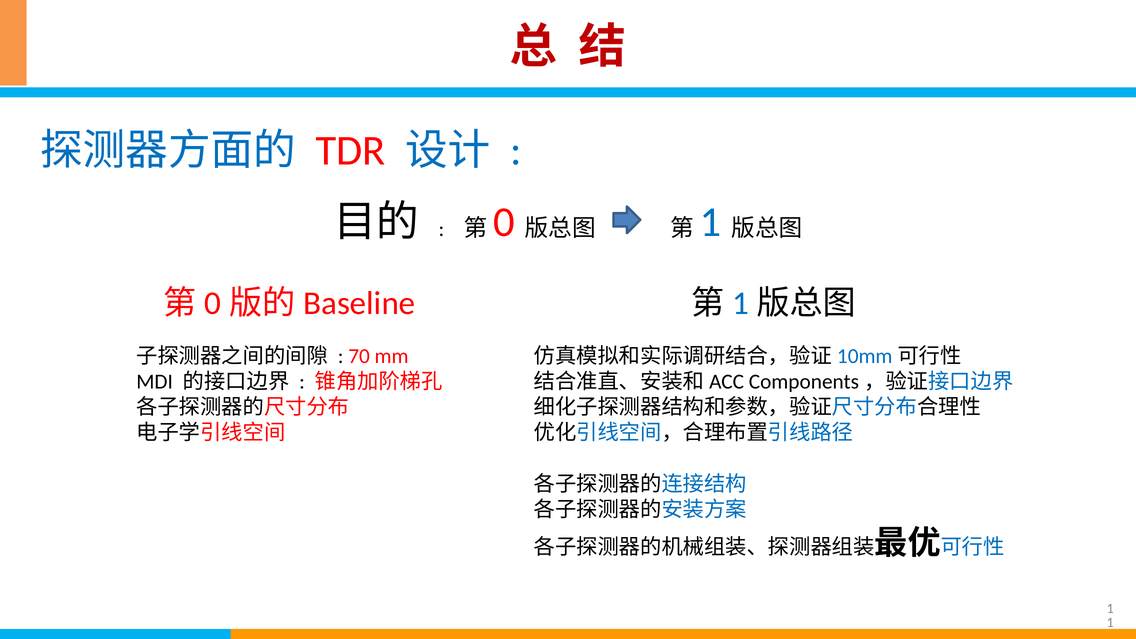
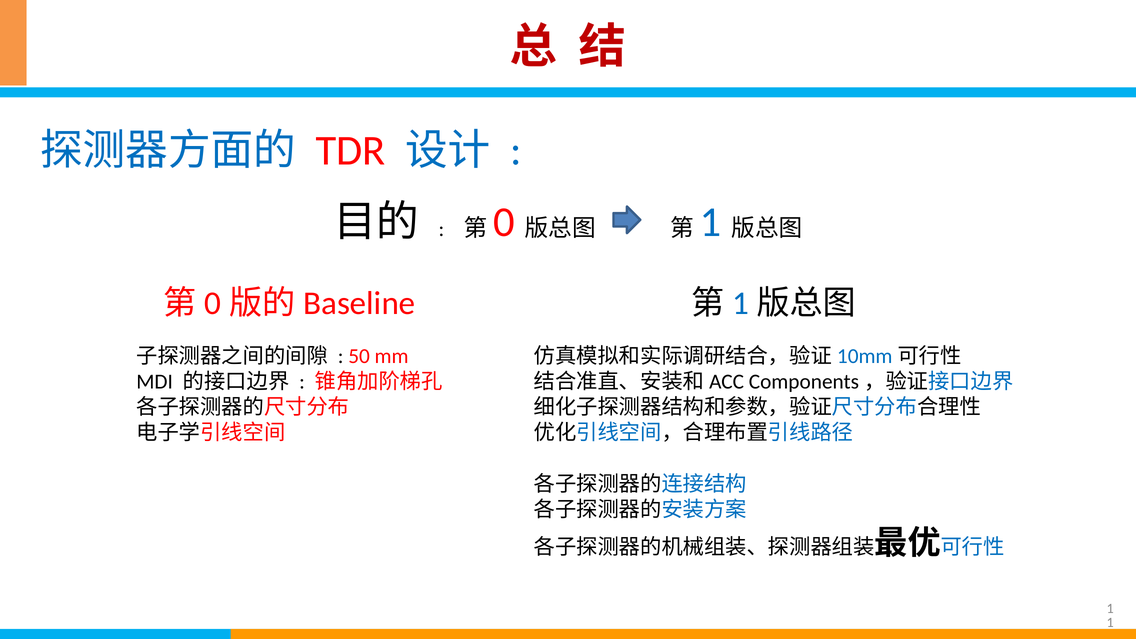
70: 70 -> 50 (359, 356)
